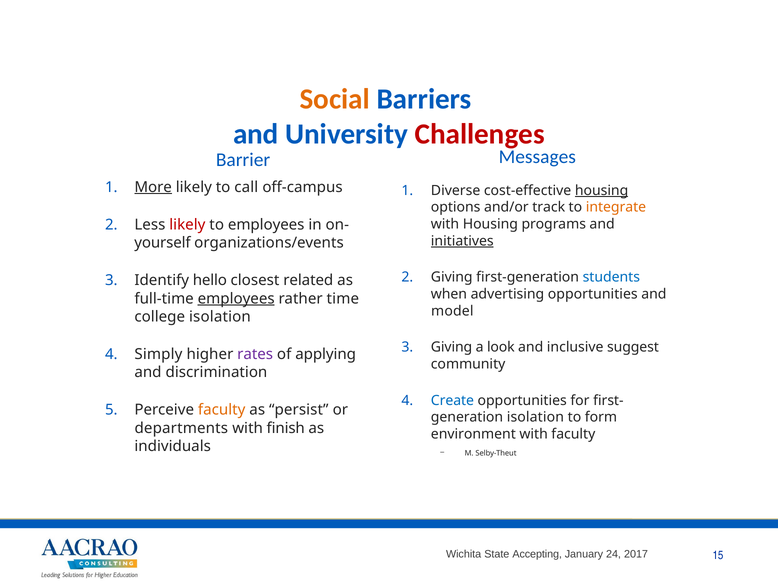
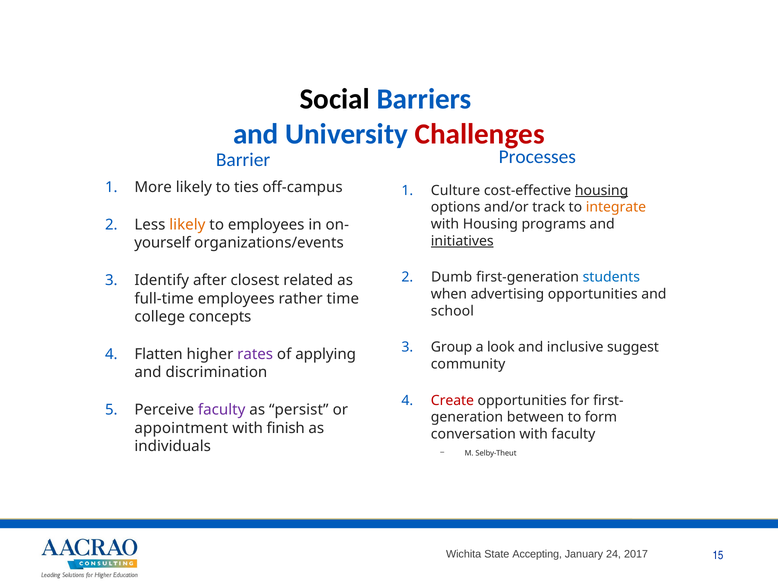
Social colour: orange -> black (335, 99)
Messages: Messages -> Processes (537, 157)
More underline: present -> none (153, 187)
call: call -> ties (246, 187)
Diverse: Diverse -> Culture (456, 191)
likely colour: red -> orange (187, 225)
Giving: Giving -> Dumb (452, 278)
hello: hello -> after (210, 281)
employees underline: present -> none (236, 299)
model: model -> school (452, 311)
college isolation: isolation -> concepts (220, 317)
Giving: Giving -> Group (452, 348)
Simply: Simply -> Flatten (159, 355)
Create colour: blue -> red (452, 401)
faculty colour: orange -> purple (222, 410)
isolation: isolation -> between (535, 418)
departments: departments -> appointment (181, 429)
environment: environment -> conversation (473, 435)
